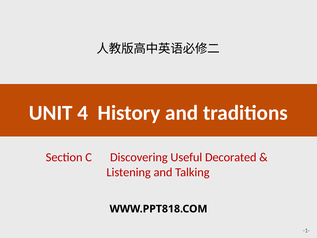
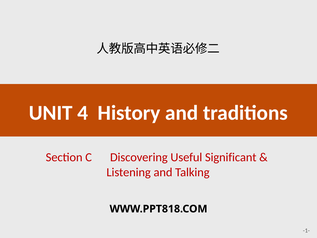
Decorated: Decorated -> Significant (231, 157)
